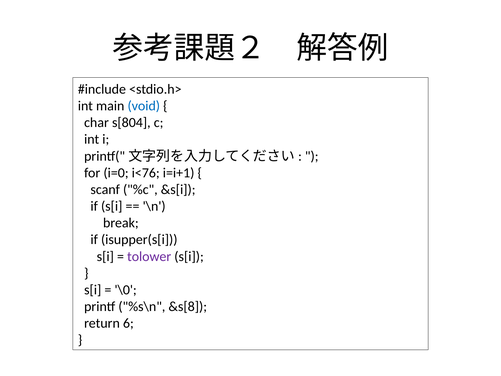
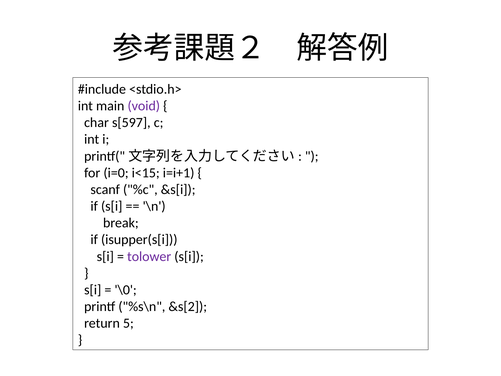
void colour: blue -> purple (144, 106)
s[804: s[804 -> s[597 (131, 123)
i<76: i<76 -> i<15 (146, 173)
&s[8: &s[8 -> &s[2 (188, 306)
6: 6 -> 5 (128, 323)
